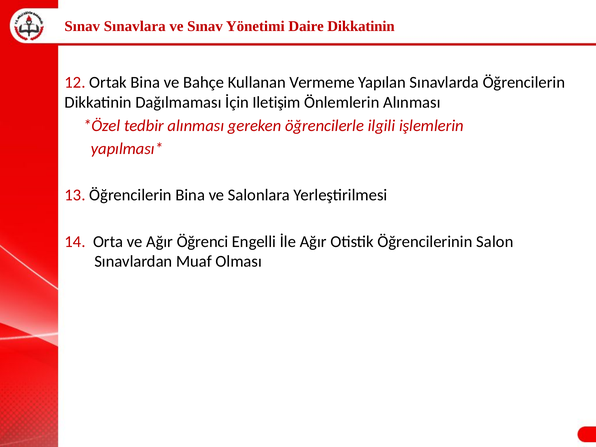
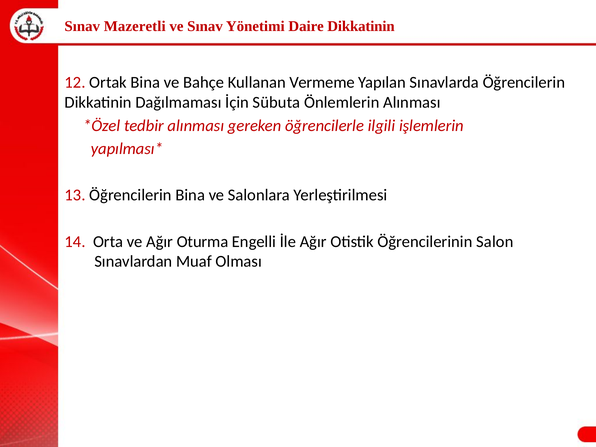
Sınavlara: Sınavlara -> Mazeretli (135, 26)
Iletişim: Iletişim -> Sübuta (276, 102)
Öğrenci: Öğrenci -> Oturma (203, 242)
